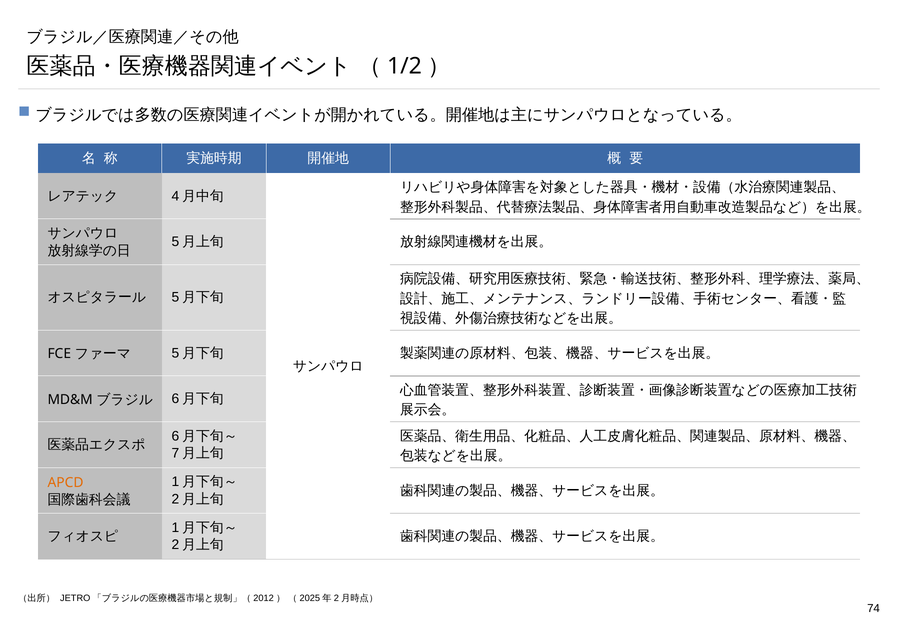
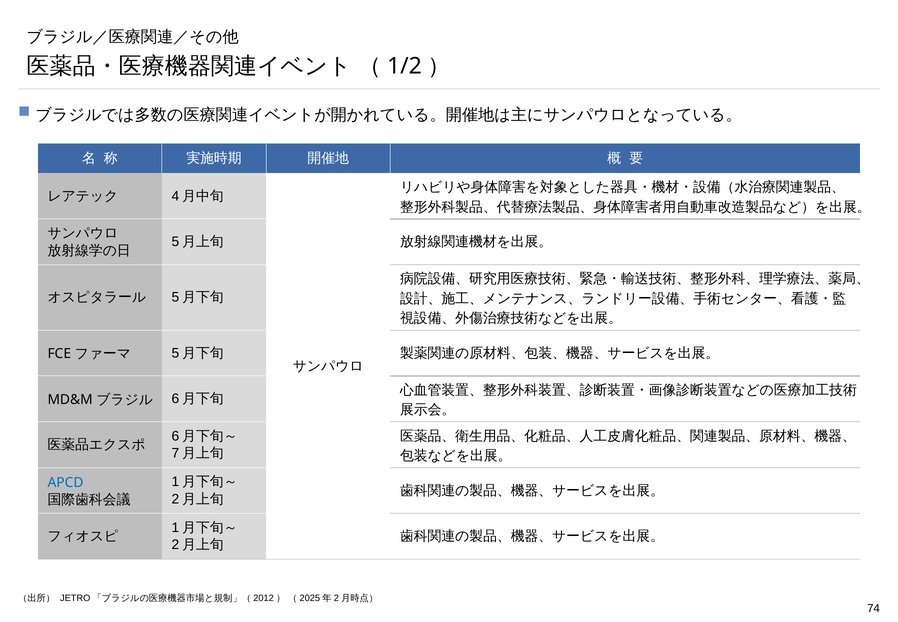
APCD colour: orange -> blue (66, 482)
